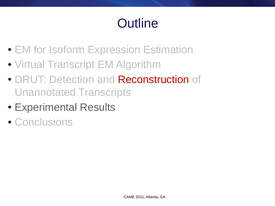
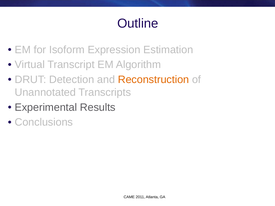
Reconstruction colour: red -> orange (154, 80)
